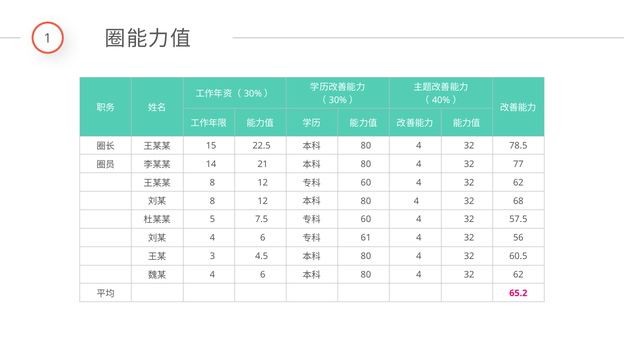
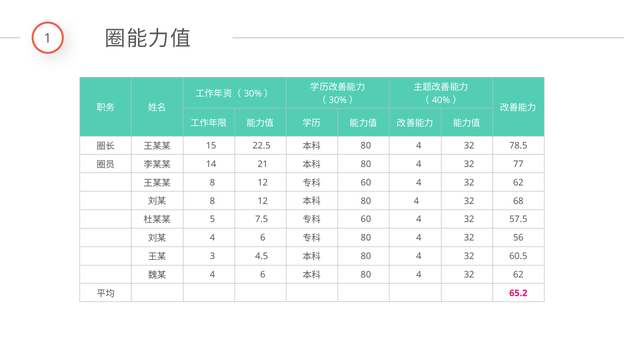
61: 61 -> 80 (366, 238)
